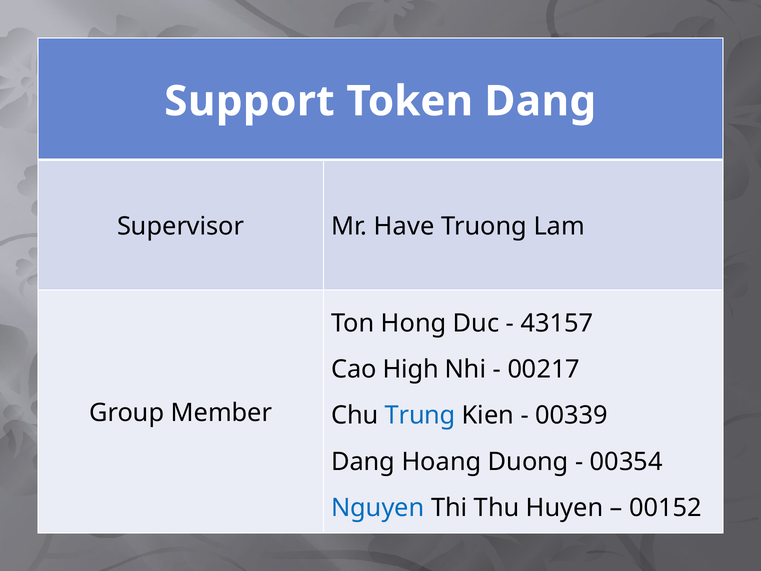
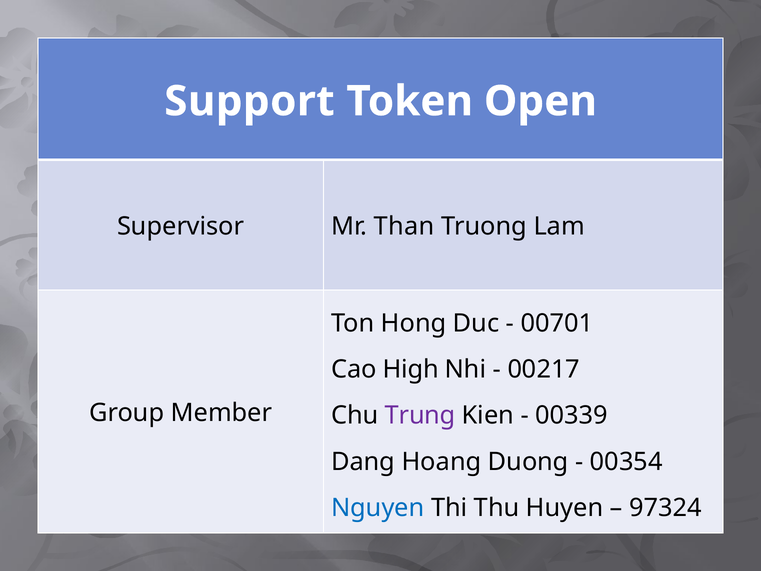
Token Dang: Dang -> Open (540, 101)
Have: Have -> Than (404, 226)
43157: 43157 -> 00701 (557, 323)
Trung colour: blue -> purple (420, 415)
00152: 00152 -> 97324 (665, 508)
